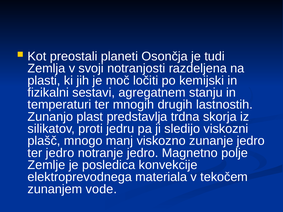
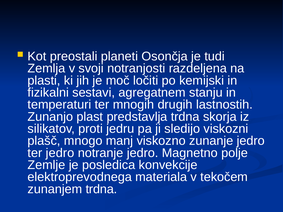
zunanjem vode: vode -> trdna (101, 189)
